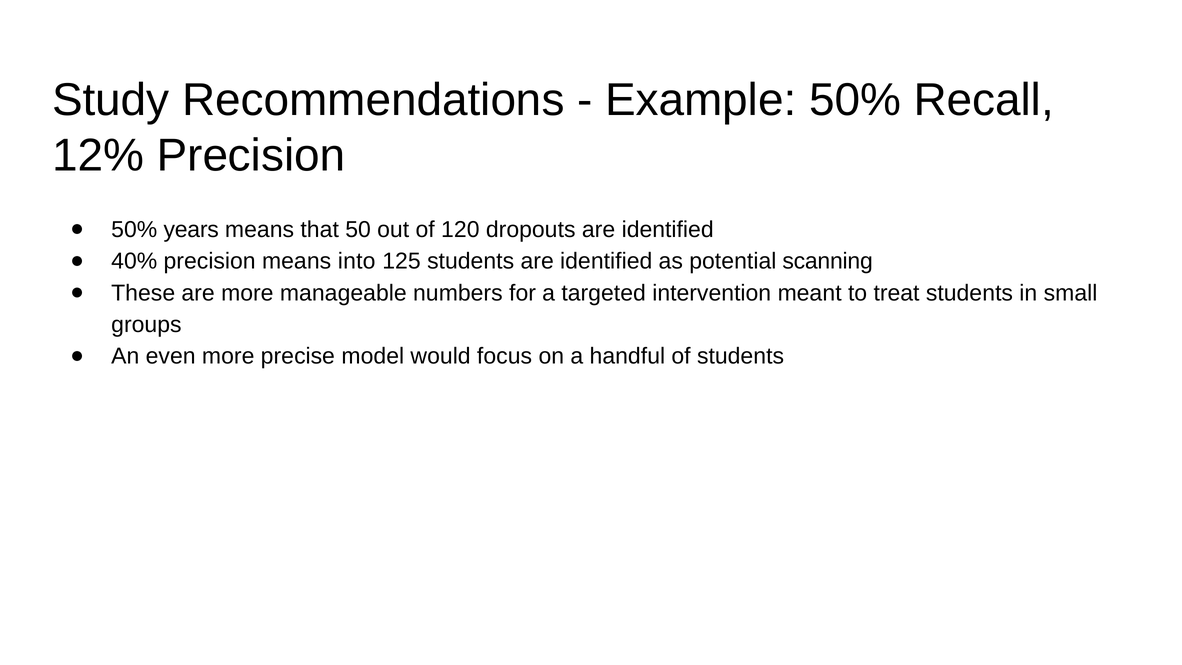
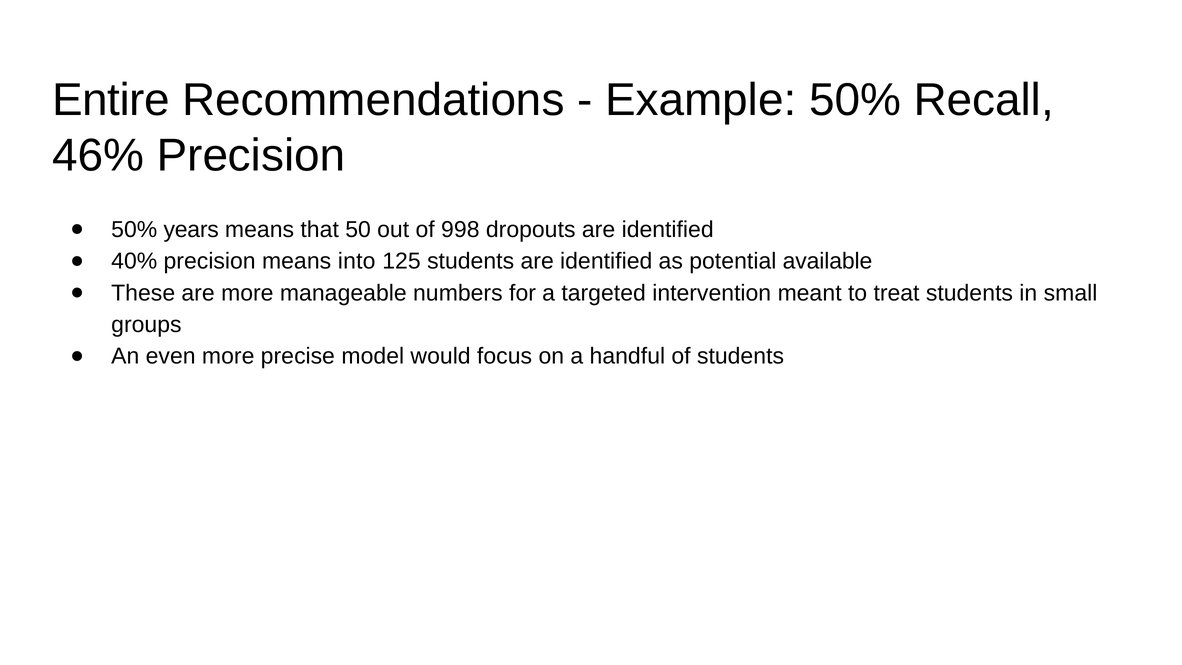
Study: Study -> Entire (111, 100)
12%: 12% -> 46% (98, 155)
120: 120 -> 998 (460, 230)
scanning: scanning -> available (828, 261)
